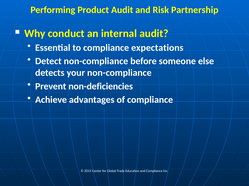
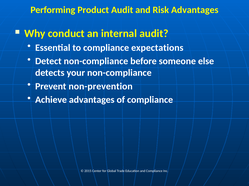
Risk Partnership: Partnership -> Advantages (195, 10)
non-deficiencies: non-deficiencies -> non-prevention (101, 87)
